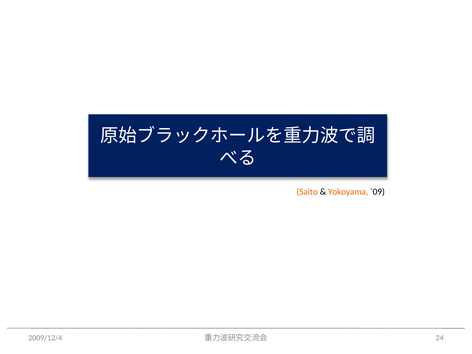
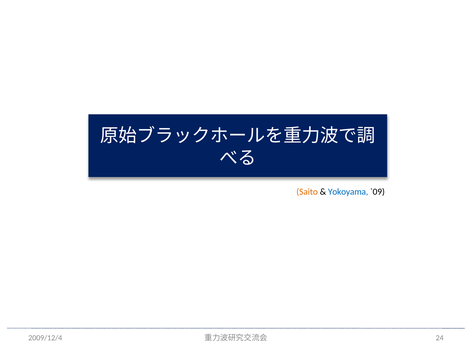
Yokoyama colour: orange -> blue (348, 192)
